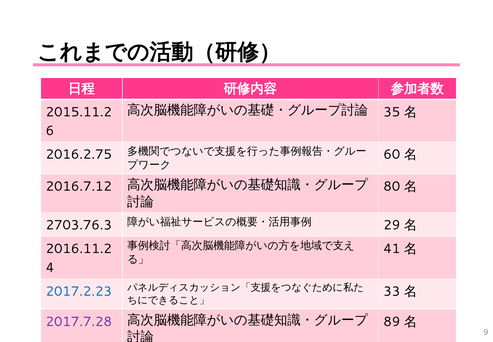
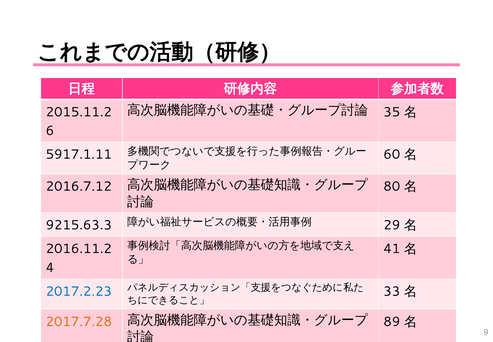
2016.2.75: 2016.2.75 -> 5917.1.11 (79, 154)
2703.76.3: 2703.76.3 -> 9215.63.3 (79, 225)
2017.7.28 colour: purple -> orange (79, 321)
